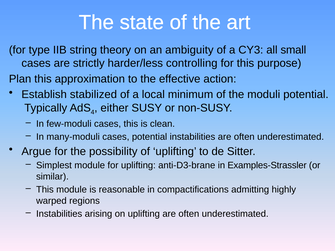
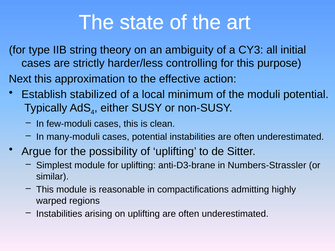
small: small -> initial (293, 50)
Plan: Plan -> Next (20, 79)
Examples-Strassler: Examples-Strassler -> Numbers-Strassler (267, 166)
